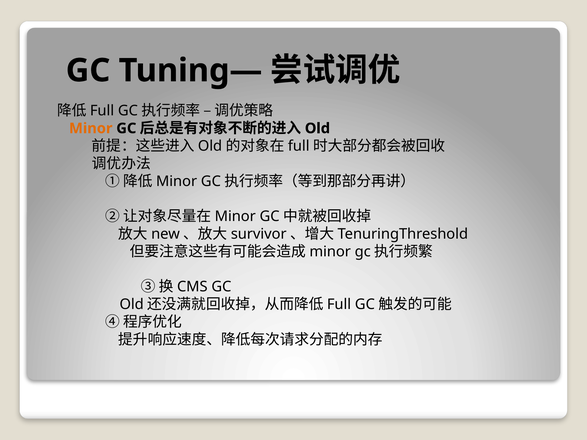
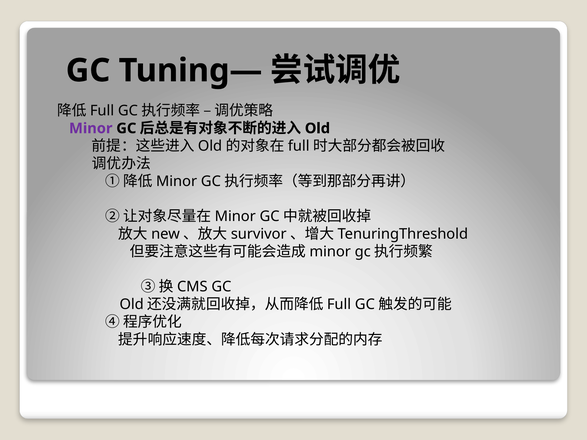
Minor colour: orange -> purple (91, 128)
